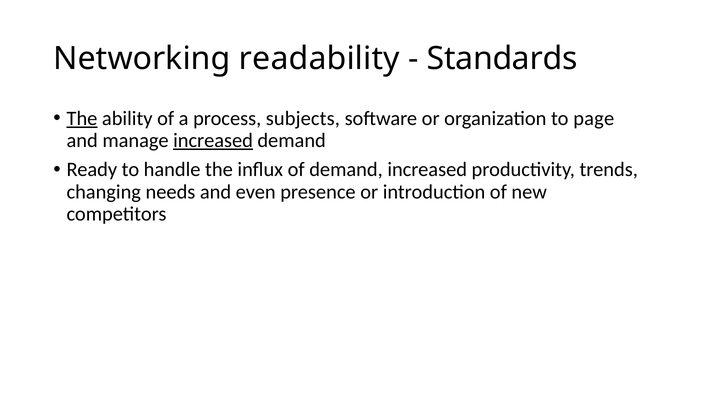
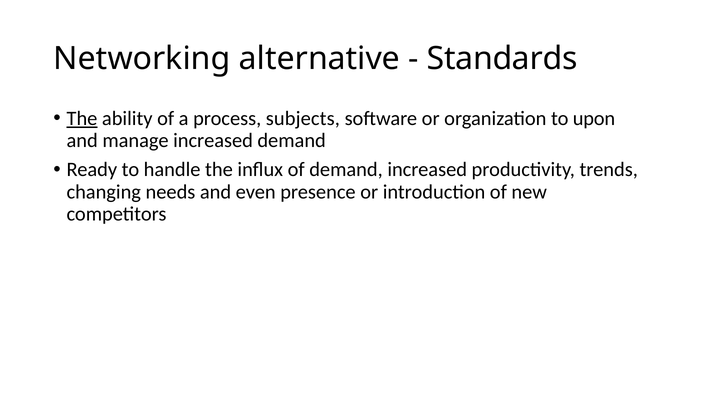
readability: readability -> alternative (319, 59)
page: page -> upon (594, 118)
increased underline: present -> none (213, 141)
